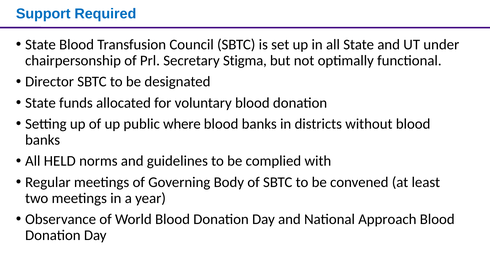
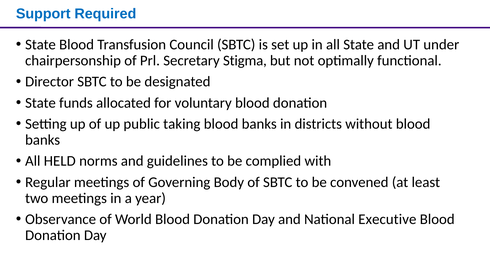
where: where -> taking (182, 124)
Approach: Approach -> Executive (387, 219)
